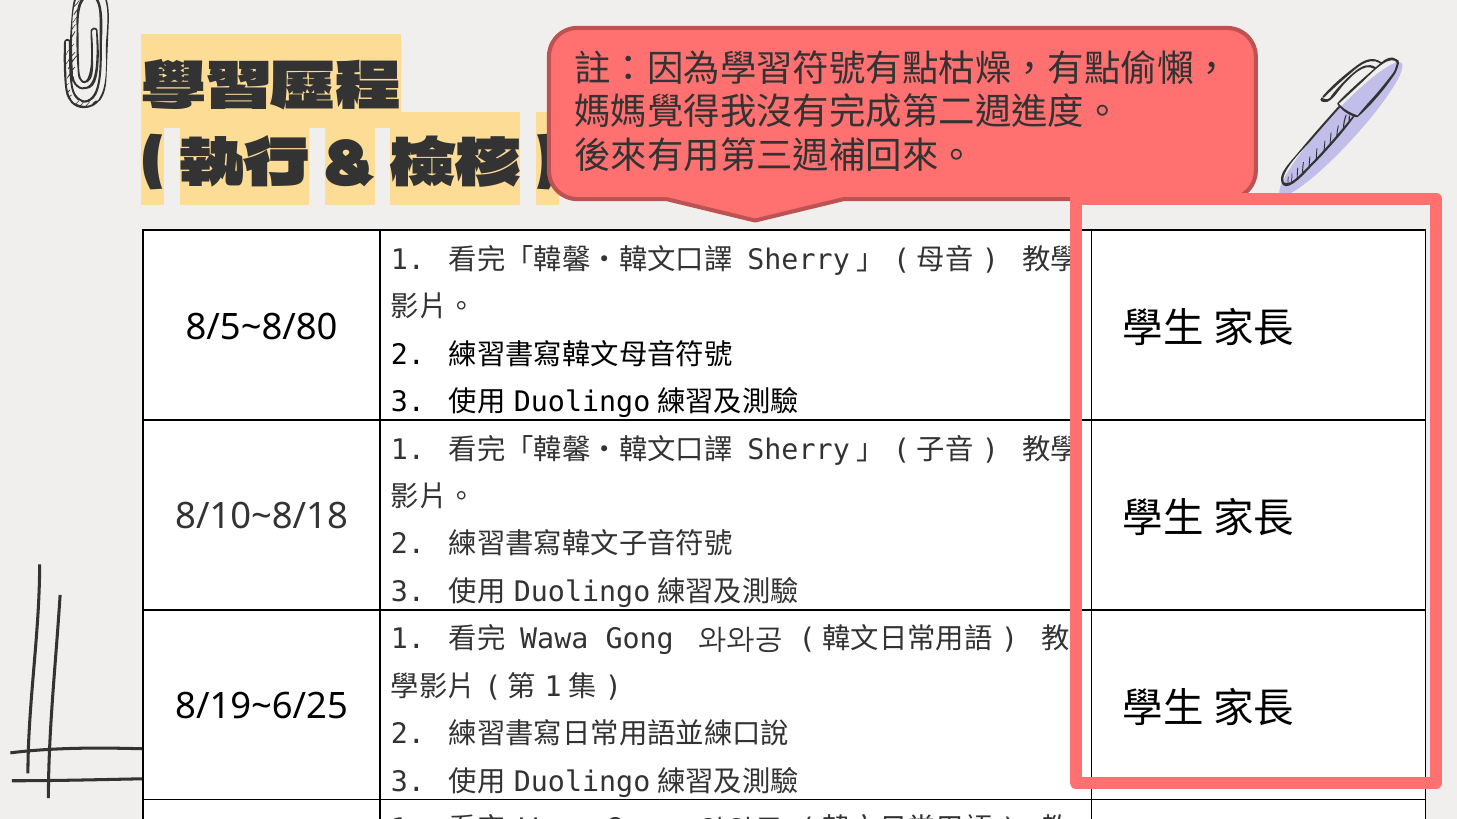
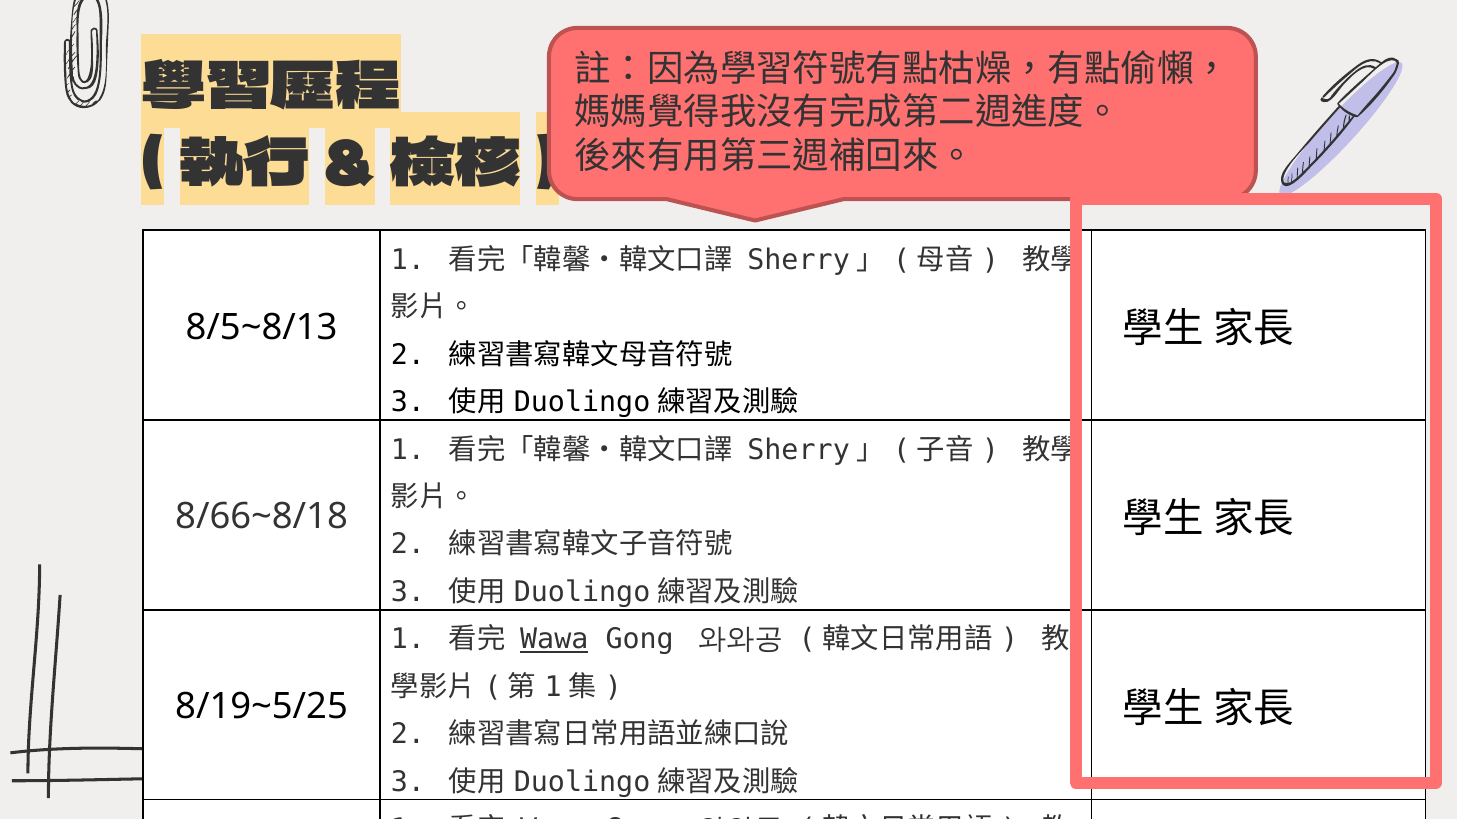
8/5~8/80: 8/5~8/80 -> 8/5~8/13 (262, 327)
8/10~8/18: 8/10~8/18 -> 8/66~8/18 (262, 517)
Wawa underline: none -> present (554, 640)
8/19~6/25: 8/19~6/25 -> 8/19~5/25 (262, 707)
